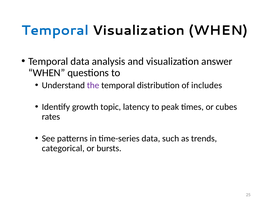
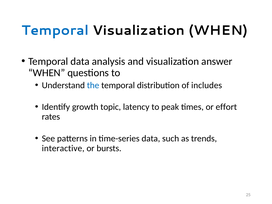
the colour: purple -> blue (93, 85)
cubes: cubes -> effort (226, 107)
categorical: categorical -> interactive (63, 148)
